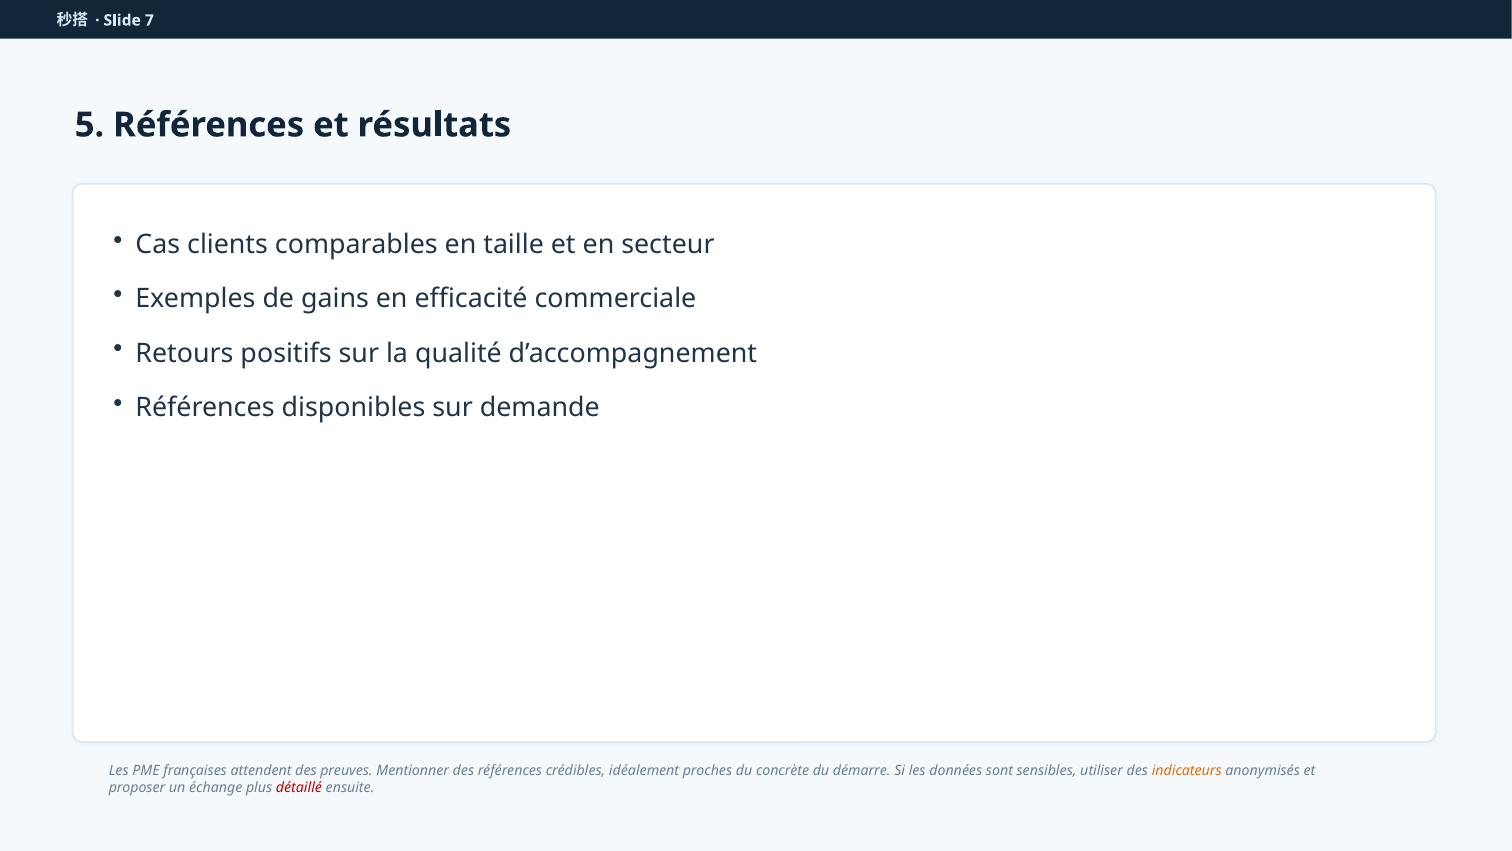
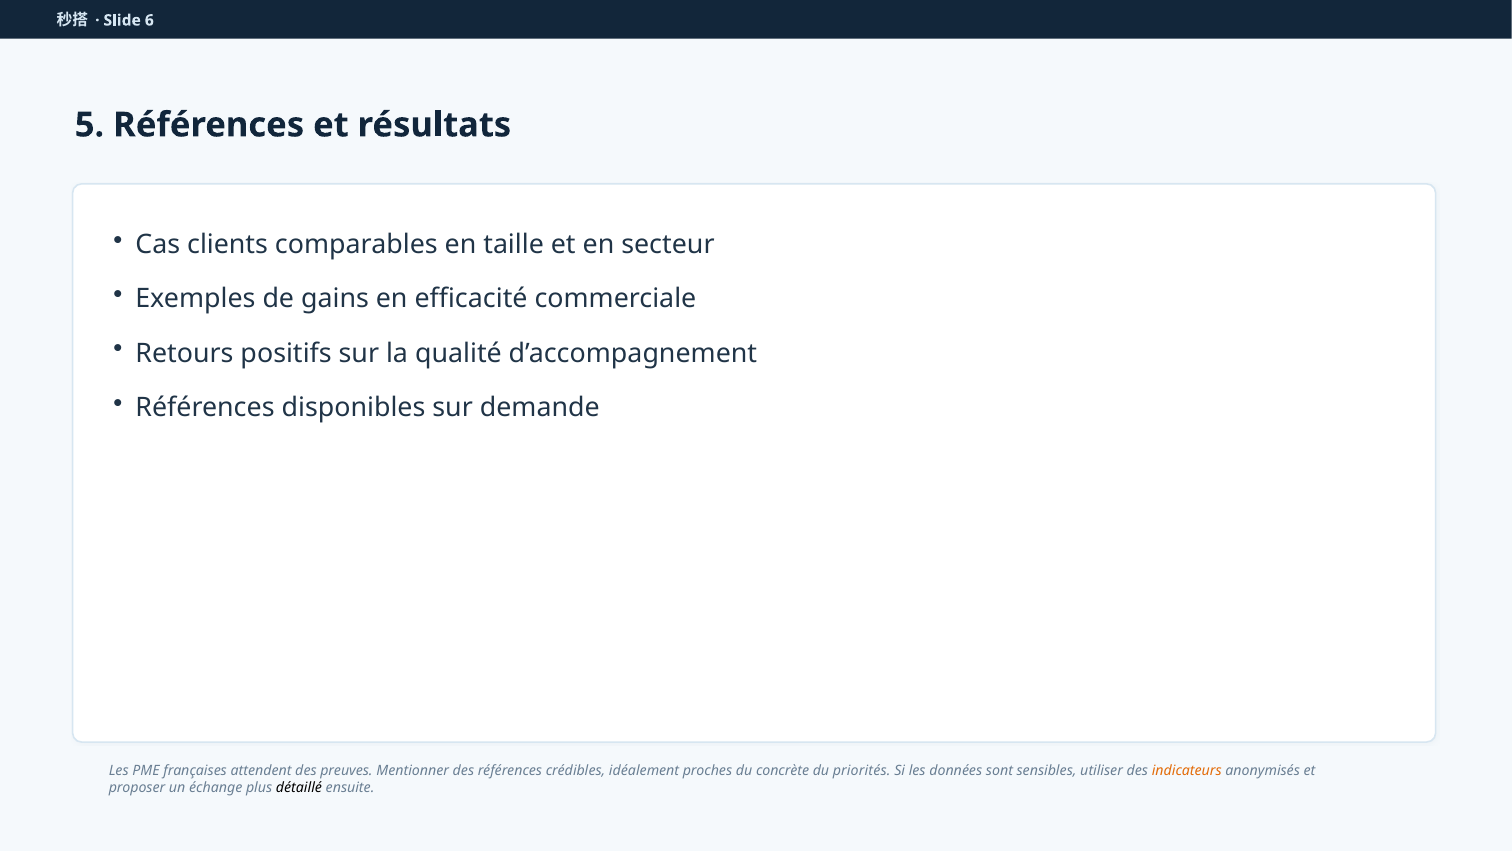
7: 7 -> 6 (149, 20)
démarre: démarre -> priorités (862, 770)
détaillé colour: red -> black (299, 787)
